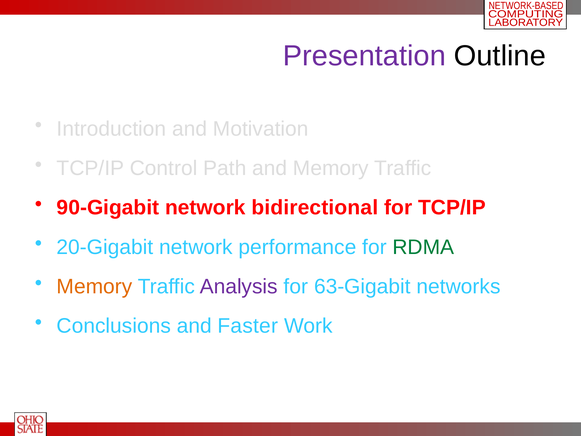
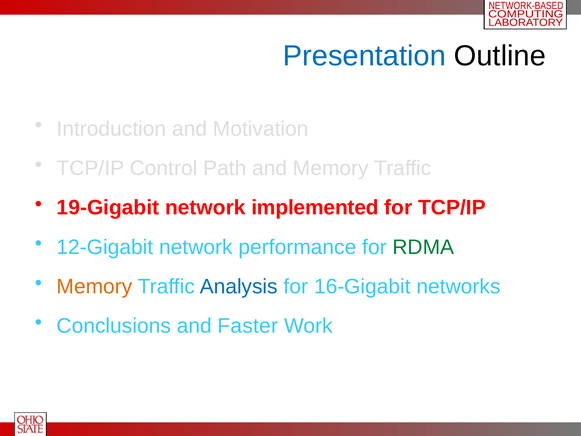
Presentation colour: purple -> blue (364, 56)
90-Gigabit: 90-Gigabit -> 19-Gigabit (108, 208)
bidirectional: bidirectional -> implemented (315, 208)
20-Gigabit: 20-Gigabit -> 12-Gigabit (105, 247)
Analysis colour: purple -> blue (239, 286)
63-Gigabit: 63-Gigabit -> 16-Gigabit (362, 286)
